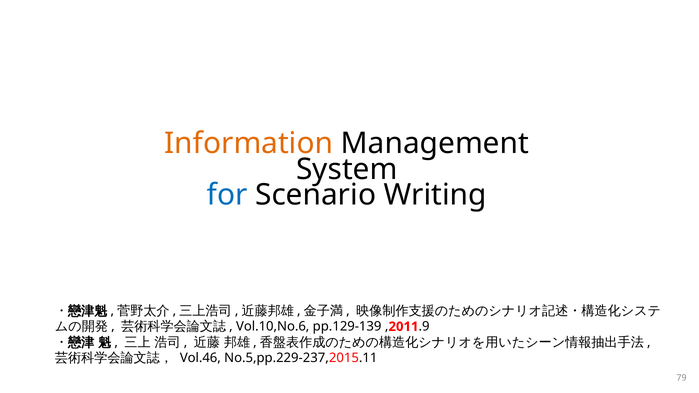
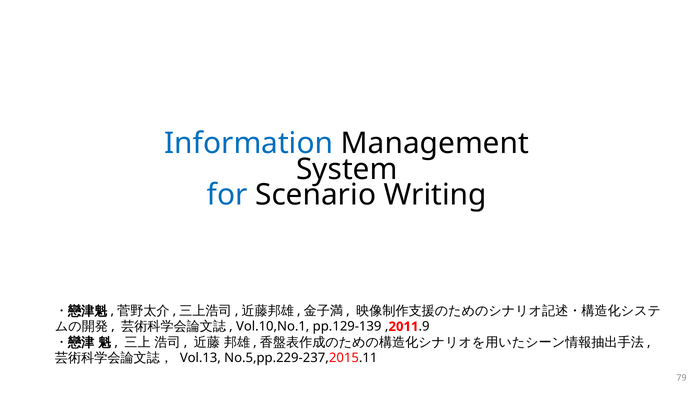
Information colour: orange -> blue (249, 143)
Vol.10,No.6: Vol.10,No.6 -> Vol.10,No.1 (273, 327)
Vol.46: Vol.46 -> Vol.13 (200, 358)
